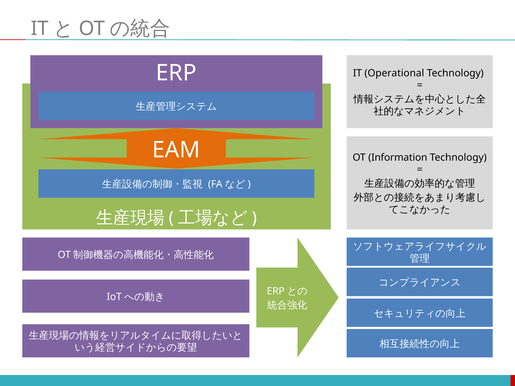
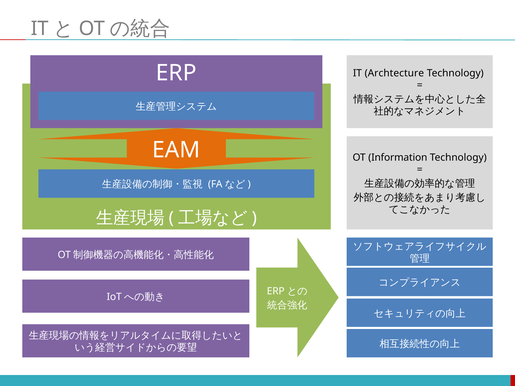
Operational: Operational -> Archtecture (394, 73)
